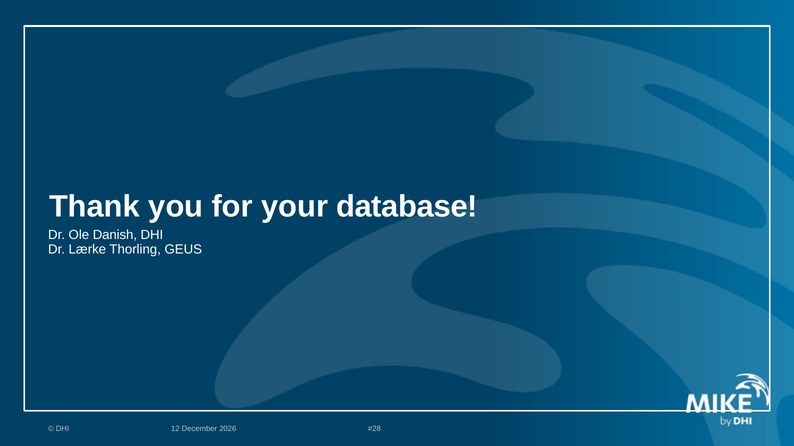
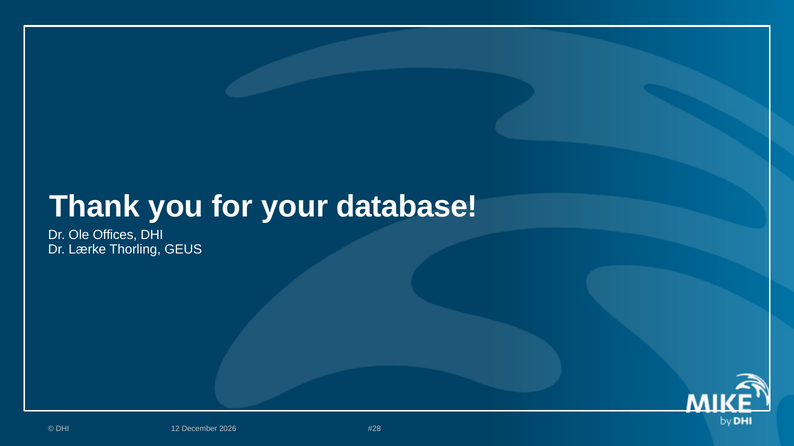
Danish: Danish -> Offices (115, 235)
